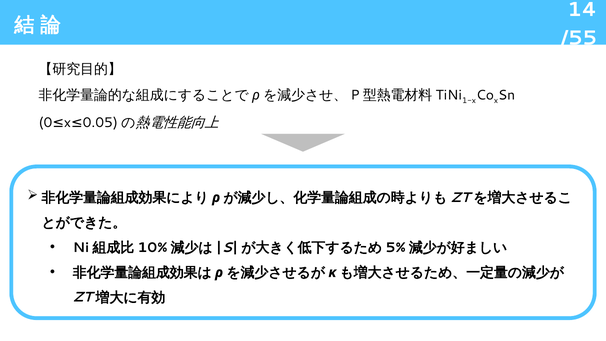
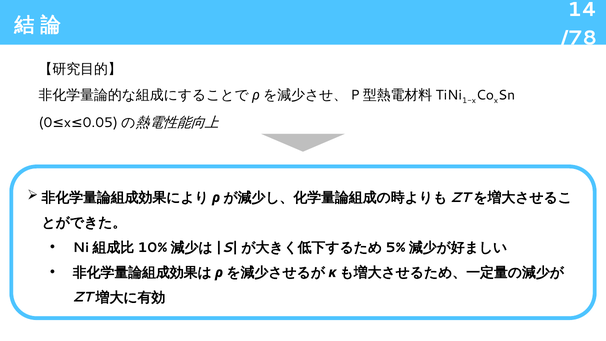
/55: /55 -> /78 (579, 38)
